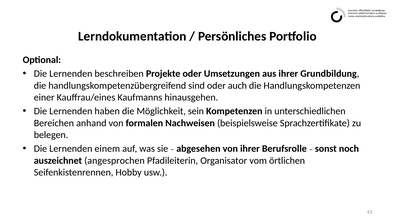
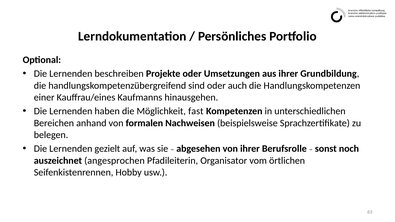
sein: sein -> fast (196, 111)
einem: einem -> gezielt (107, 149)
